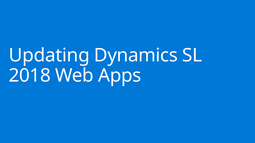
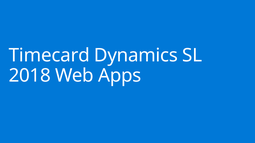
Updating: Updating -> Timecard (49, 56)
